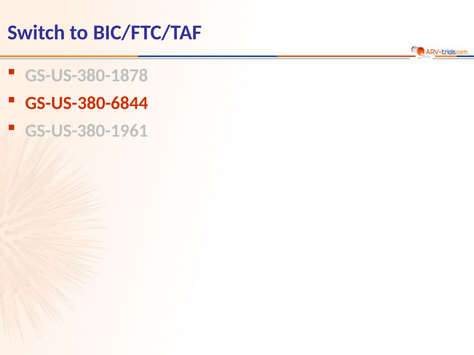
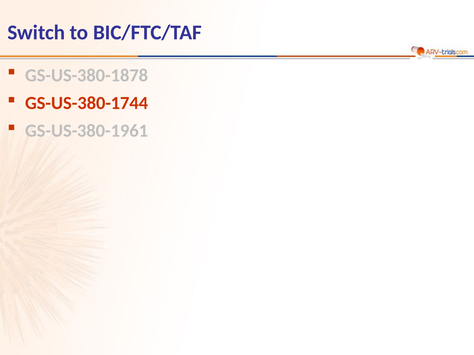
GS-US-380-6844: GS-US-380-6844 -> GS-US-380-1744 (87, 103)
